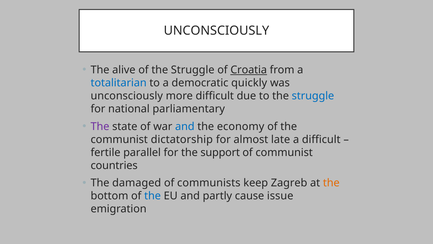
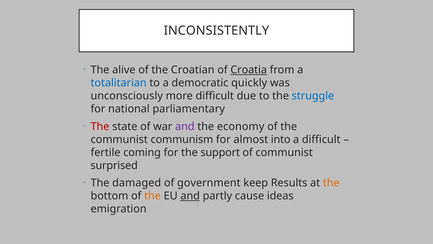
UNCONSCIOUSLY: UNCONSCIOUSLY -> INCONSISTENTLY (216, 31)
of the Struggle: Struggle -> Croatian (193, 70)
The colour: purple -> red (100, 126)
and colour: blue -> purple (185, 126)
dictatorship: dictatorship -> communism (182, 139)
late: late -> into (281, 139)
parallel: parallel -> coming (142, 152)
countries: countries -> surprised (114, 165)
communists: communists -> government (209, 183)
Zagreb: Zagreb -> Results (289, 183)
the colour: blue -> orange (153, 196)
and underline: none -> present (190, 196)
issue: issue -> ideas (280, 196)
